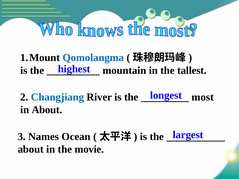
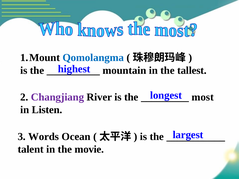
Changjiang colour: blue -> purple (57, 97)
in About: About -> Listen (47, 110)
Names: Names -> Words (44, 137)
about: about -> talent (31, 150)
